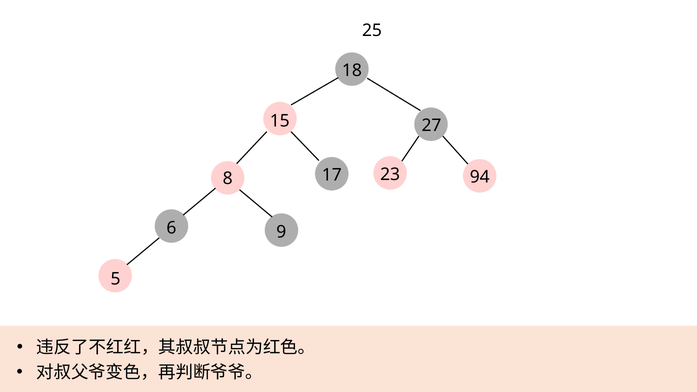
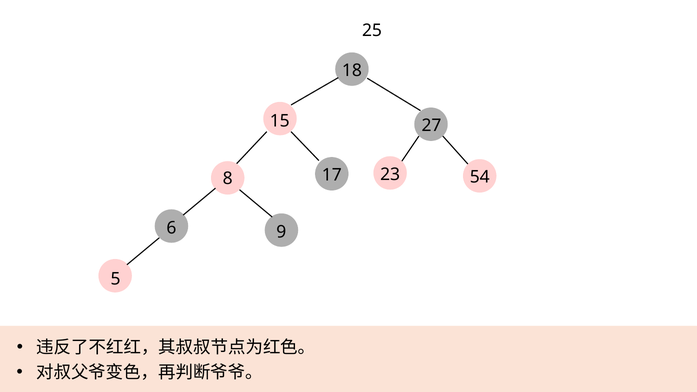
94: 94 -> 54 (480, 177)
